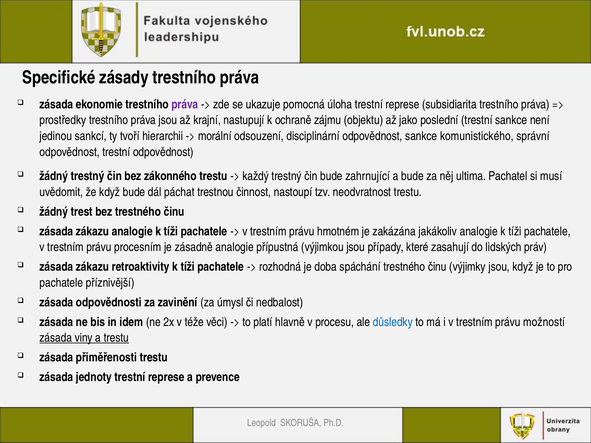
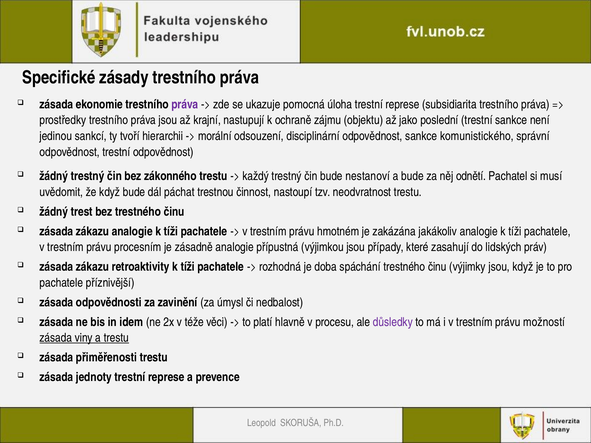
zahrnující: zahrnující -> nestanoví (368, 176)
ultima: ultima -> odnětí (471, 176)
důsledky colour: blue -> purple (393, 322)
